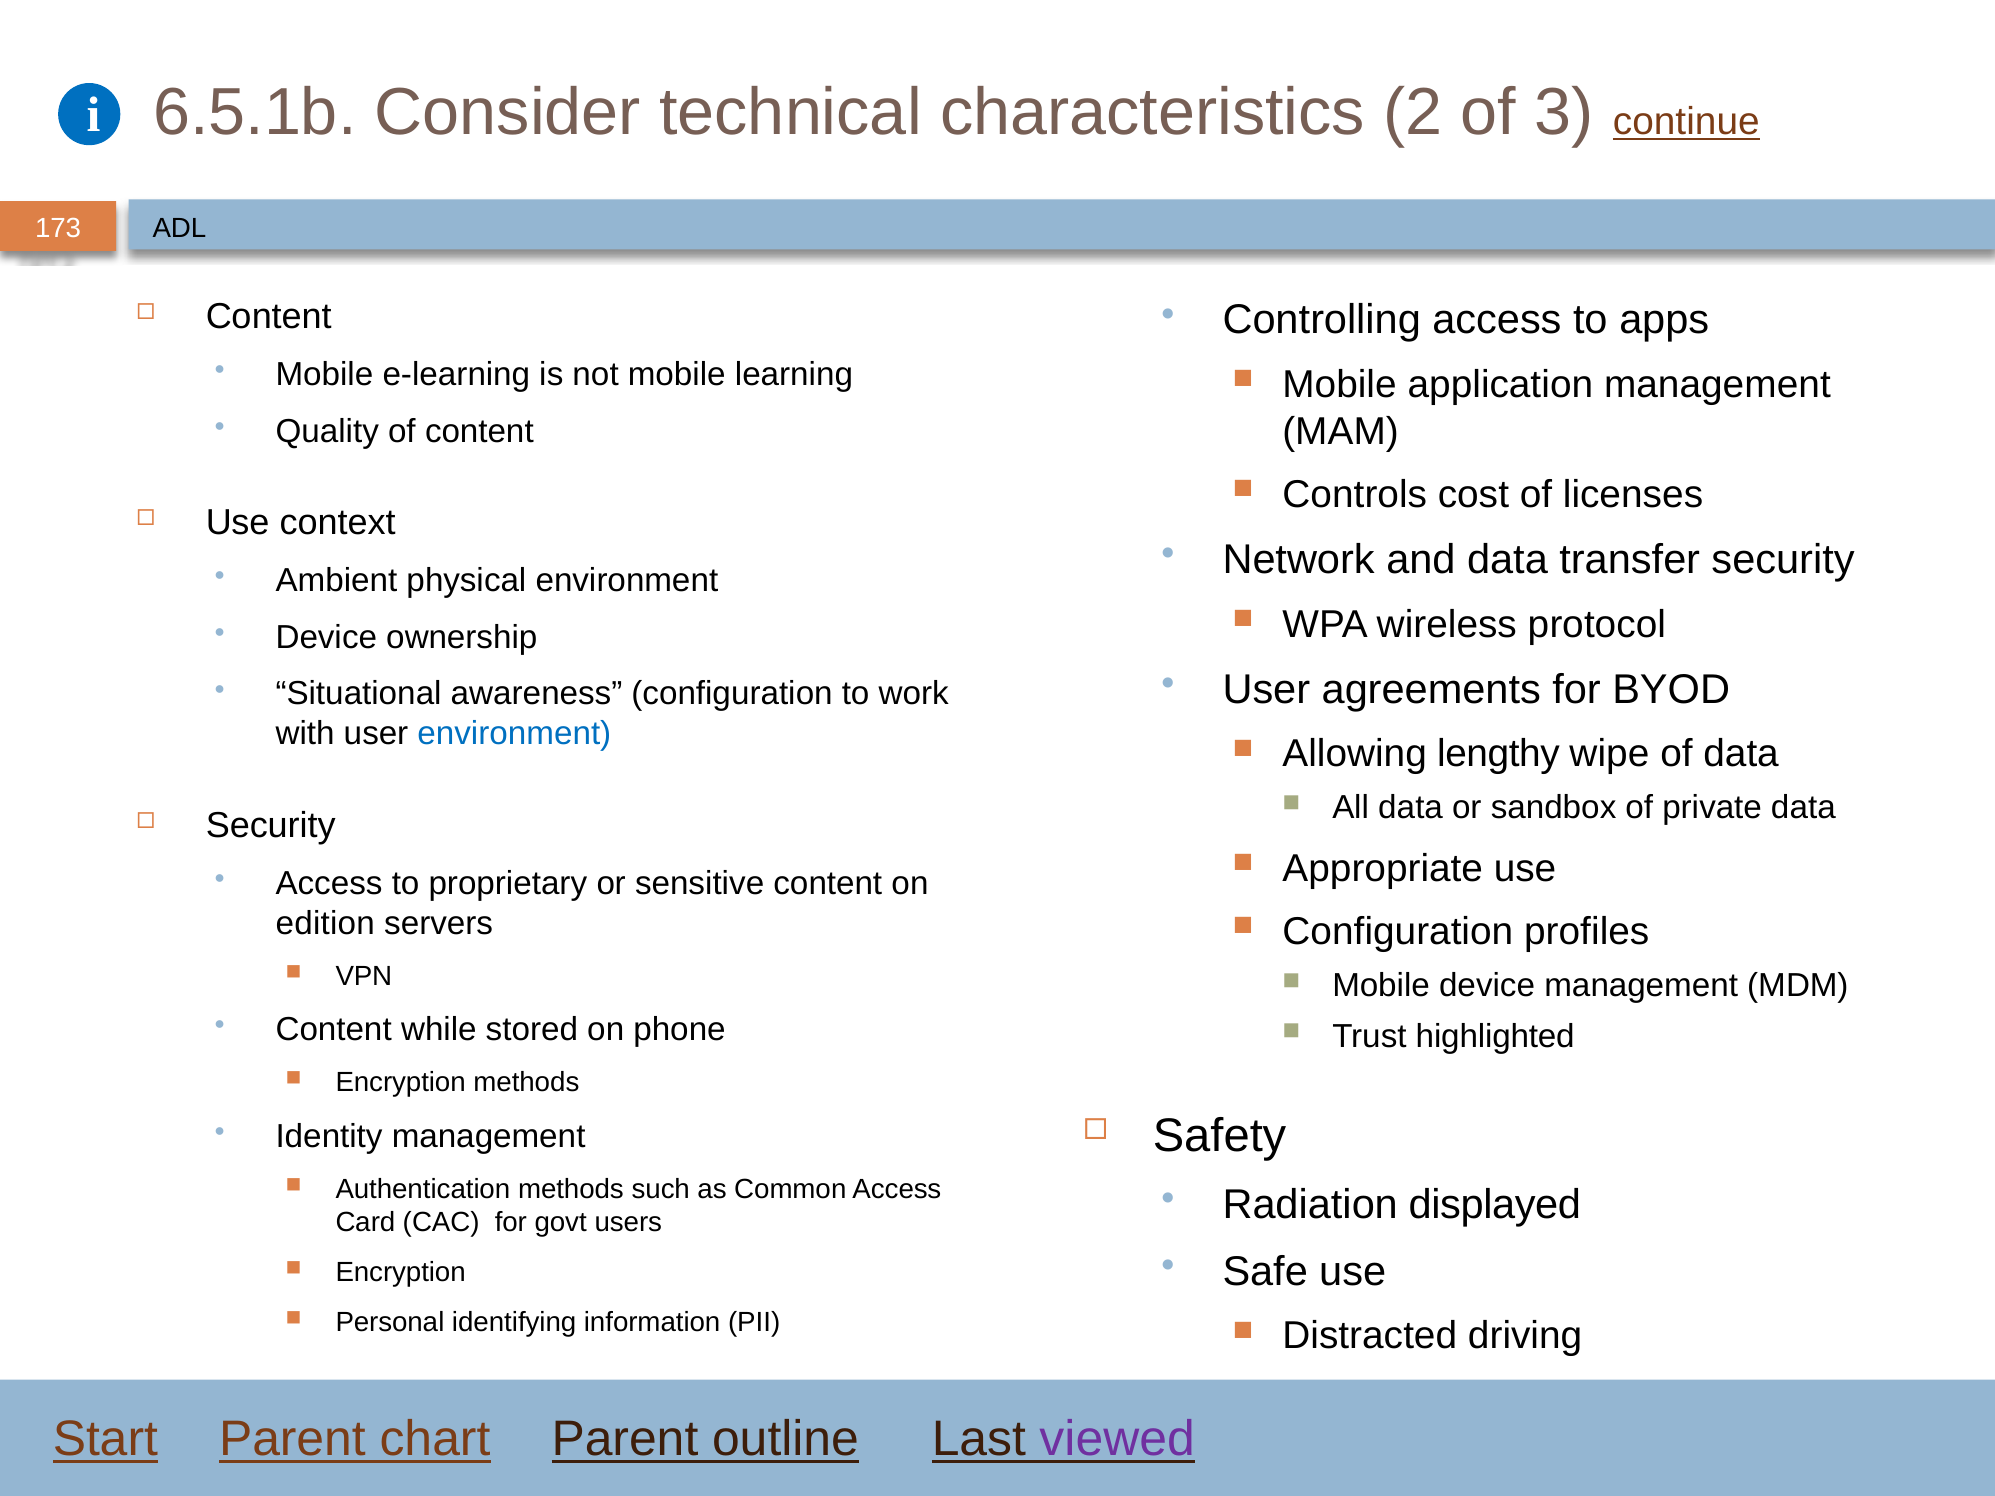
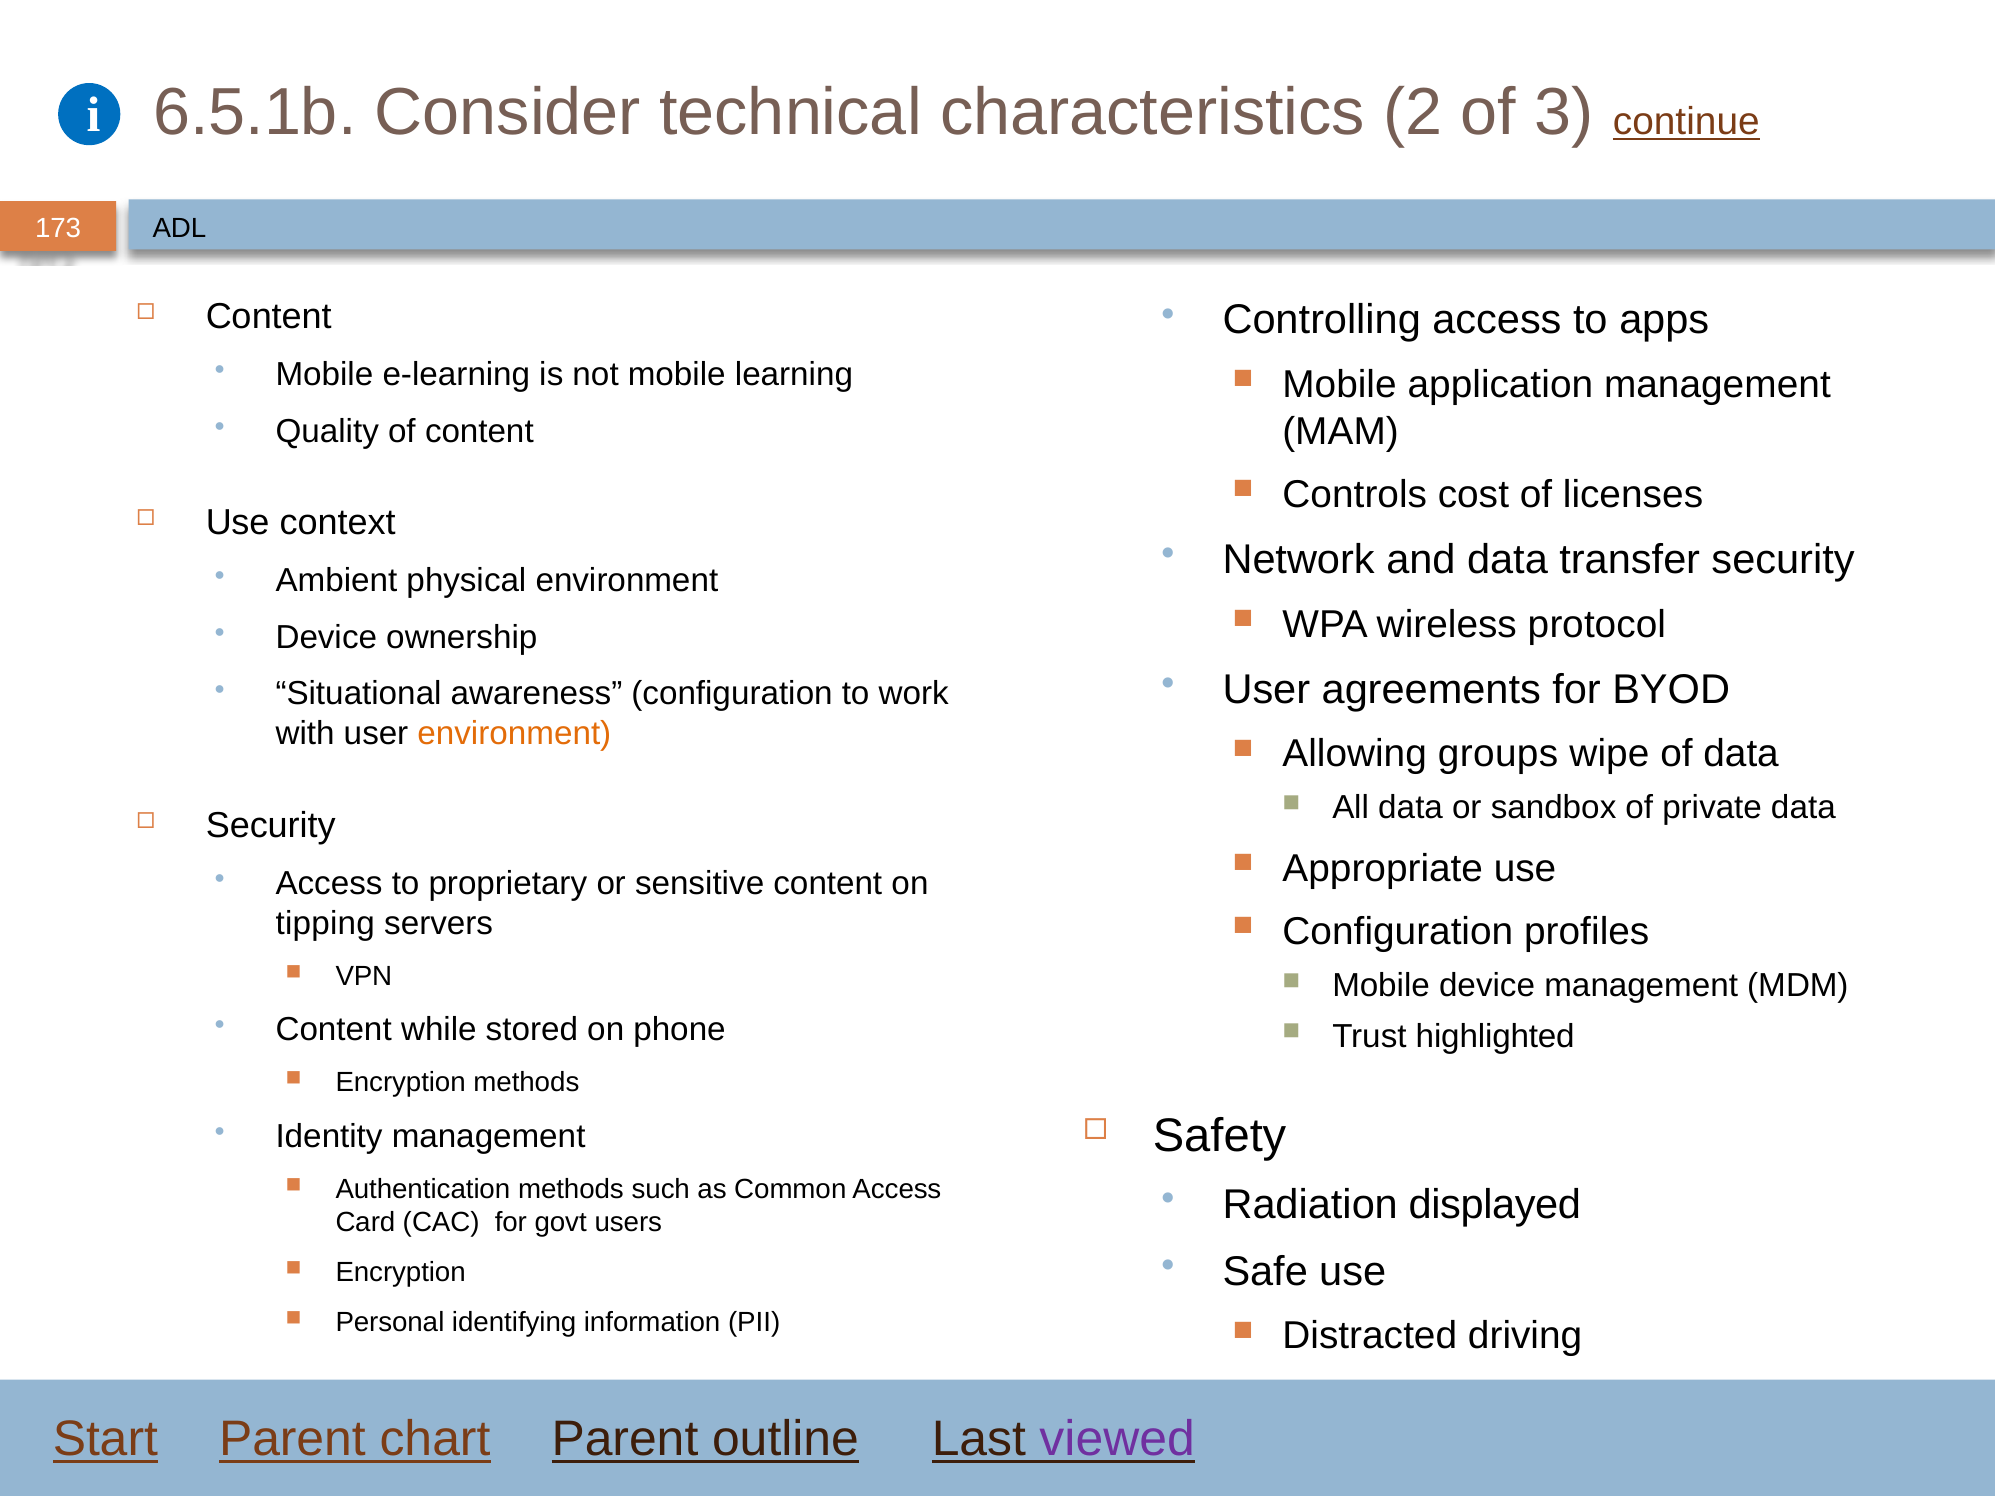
environment colour: blue -> orange (514, 734)
lengthy: lengthy -> groups (1498, 754)
edition: edition -> tipping (325, 923)
